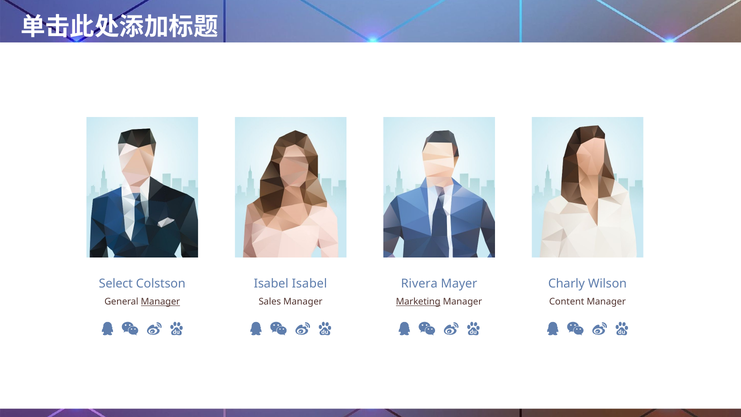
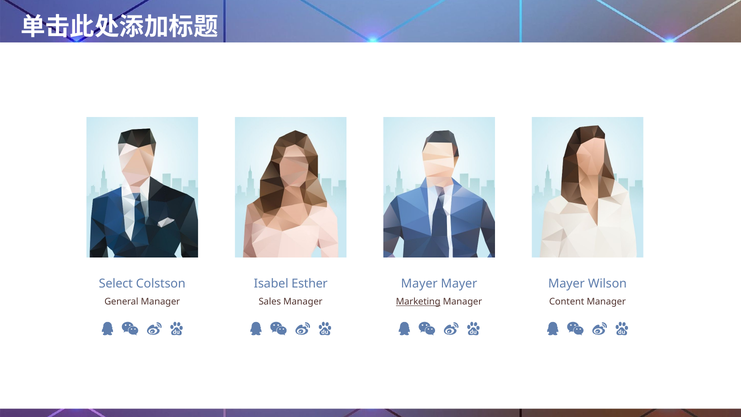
Isabel Isabel: Isabel -> Esther (310, 283)
Rivera: Rivera -> Mayer (419, 283)
Charly: Charly -> Mayer (566, 283)
Manager underline: present -> none (160, 302)
